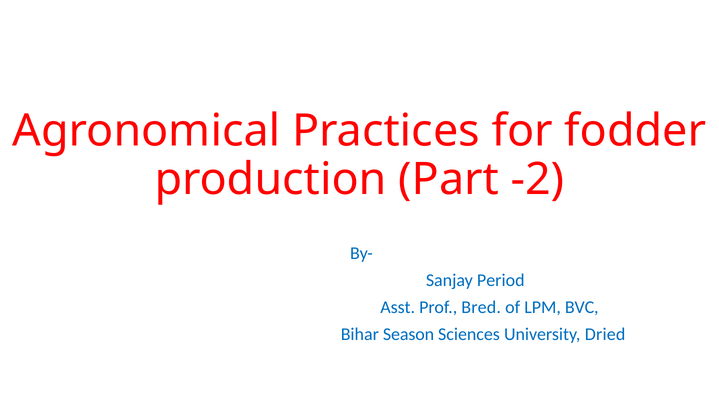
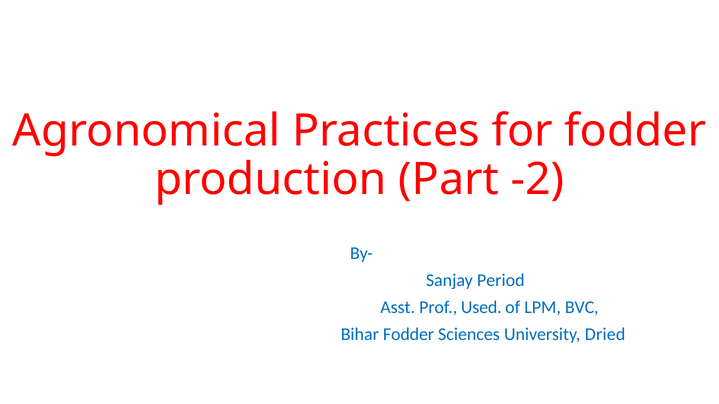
Bred: Bred -> Used (481, 308)
Bihar Season: Season -> Fodder (409, 334)
